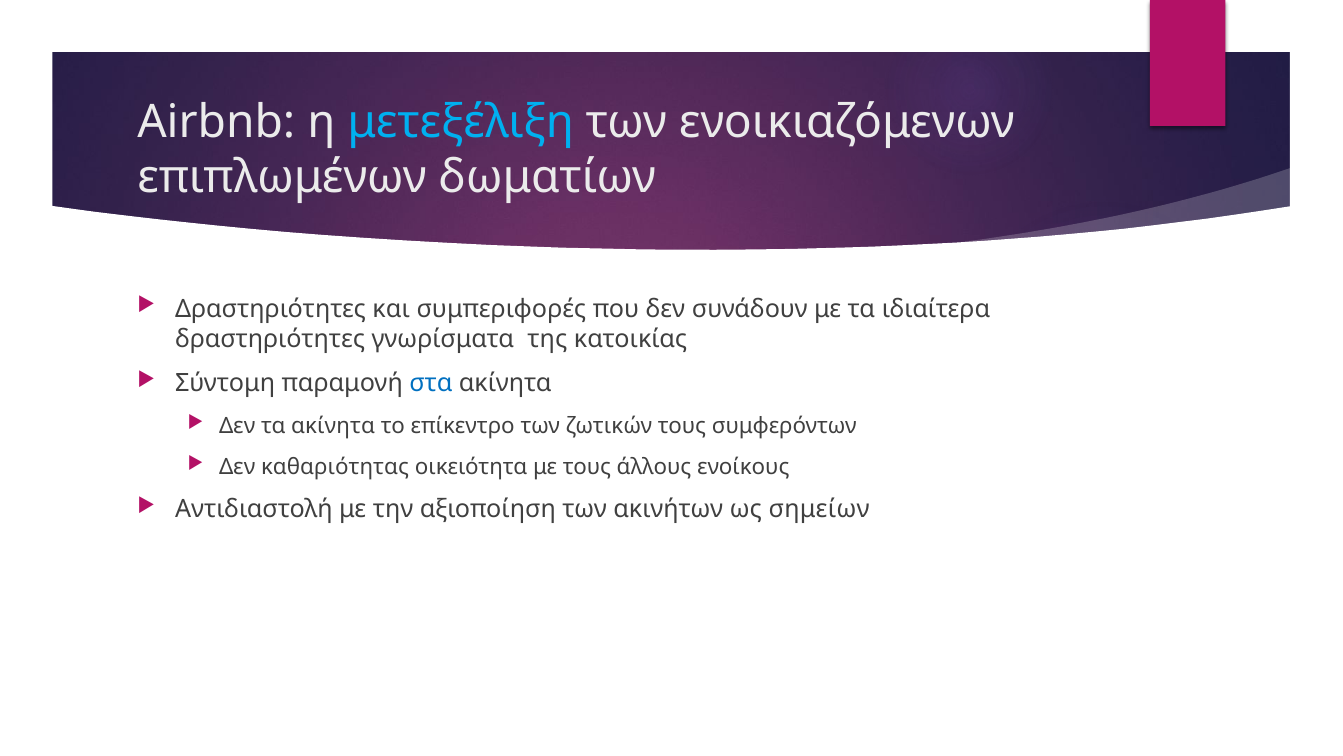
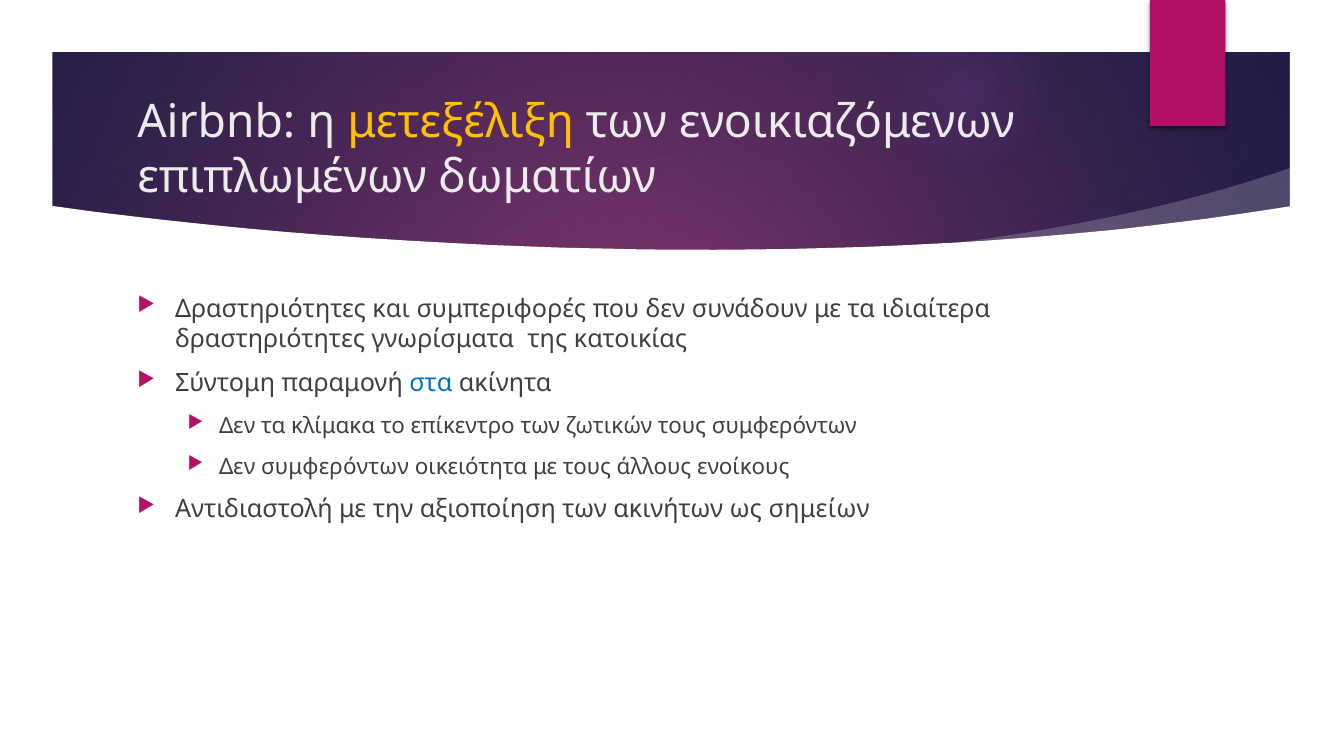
μετεξέλιξη colour: light blue -> yellow (461, 122)
τα ακίνητα: ακίνητα -> κλίμακα (333, 425)
Δεν καθαριότητας: καθαριότητας -> συμφερόντων (335, 466)
